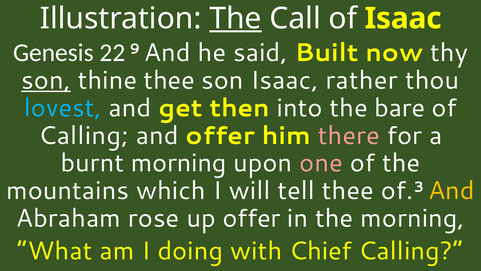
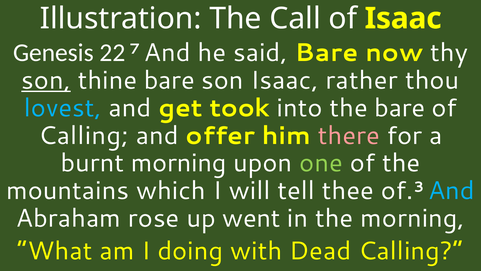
The underline: present -> none (235, 18)
9: 9 -> 7 (135, 49)
said Built: Built -> Bare (326, 53)
thine thee: thee -> bare (169, 80)
then: then -> took (240, 108)
one colour: pink -> light green (321, 163)
And colour: yellow -> light blue (451, 191)
up offer: offer -> went (251, 218)
Chief: Chief -> Dead (320, 251)
